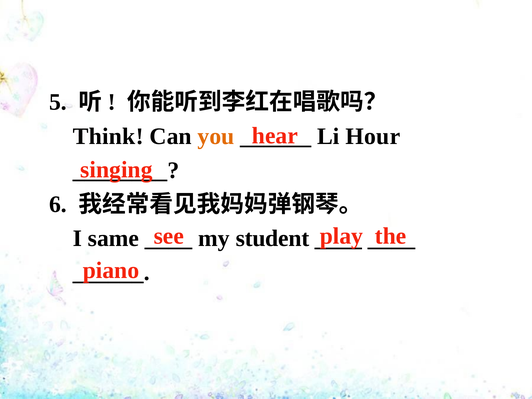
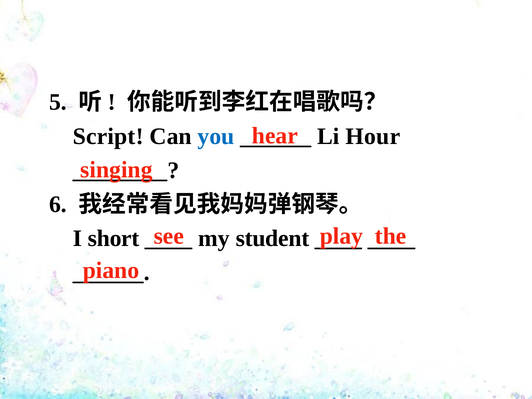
Think: Think -> Script (108, 136)
you colour: orange -> blue (216, 136)
same: same -> short (114, 238)
